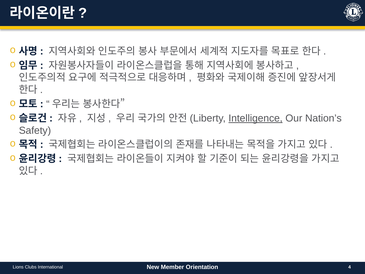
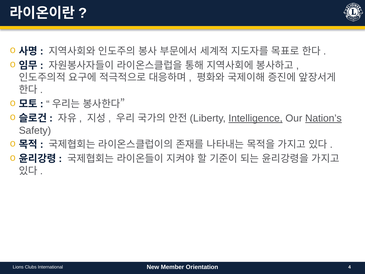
Nation’s underline: none -> present (323, 118)
